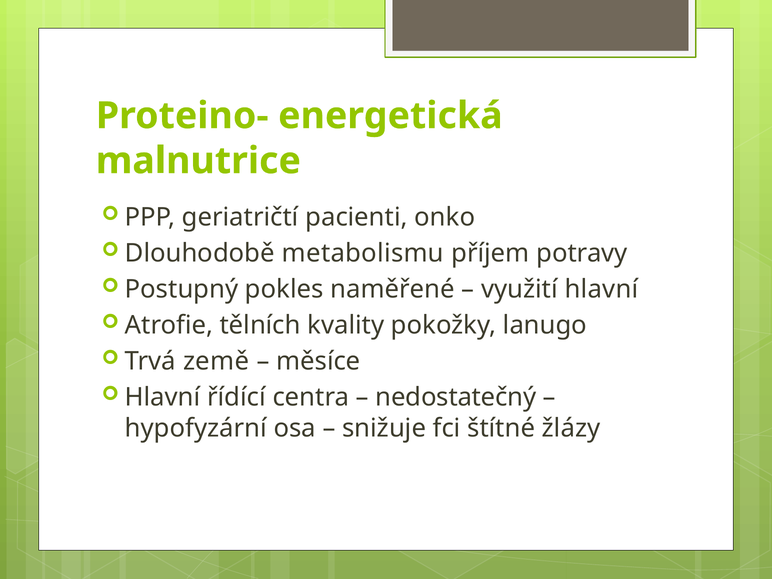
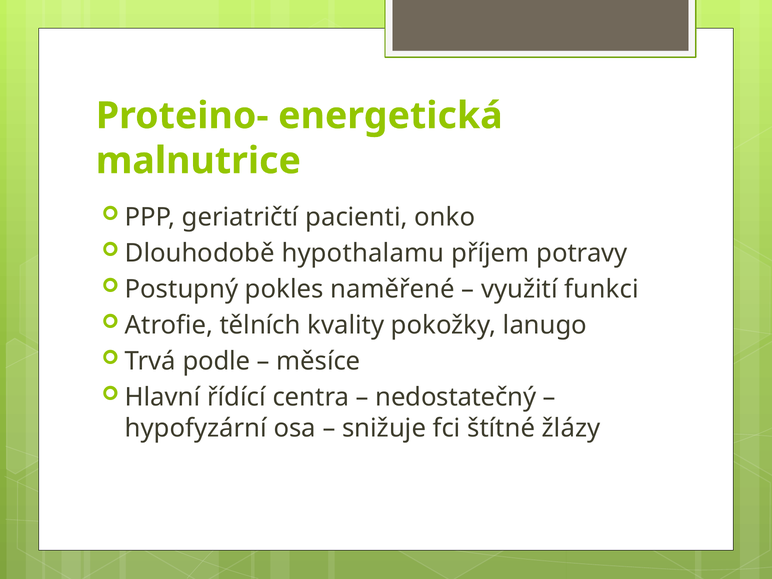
metabolismu: metabolismu -> hypothalamu (363, 253)
využití hlavní: hlavní -> funkci (602, 289)
země: země -> podle (216, 361)
